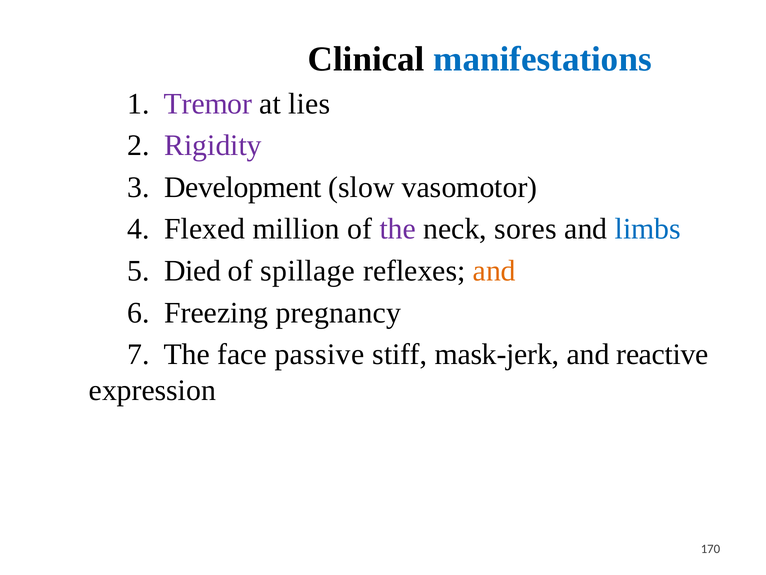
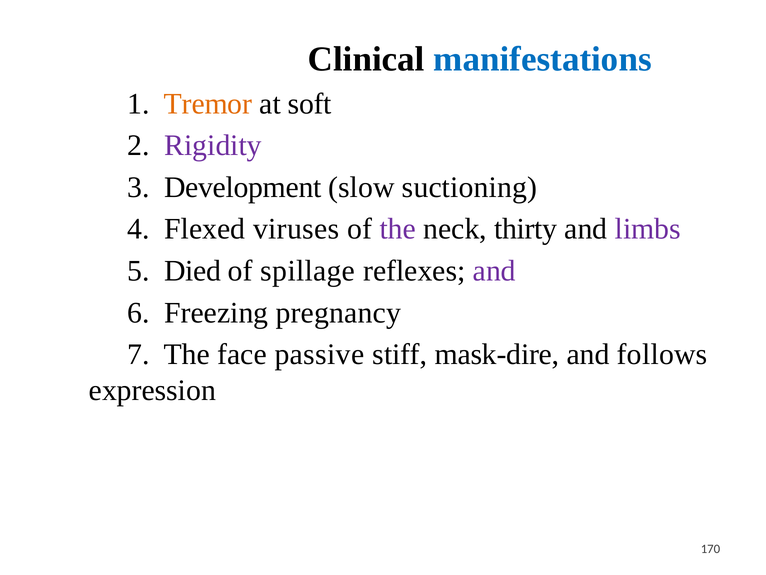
Tremor colour: purple -> orange (208, 104)
lies: lies -> soft (310, 104)
vasomotor: vasomotor -> suctioning (470, 187)
million: million -> viruses (296, 229)
sores: sores -> thirty (526, 229)
limbs colour: blue -> purple (648, 229)
and colour: orange -> purple (494, 271)
mask-jerk: mask-jerk -> mask-dire (497, 354)
reactive: reactive -> follows (662, 354)
